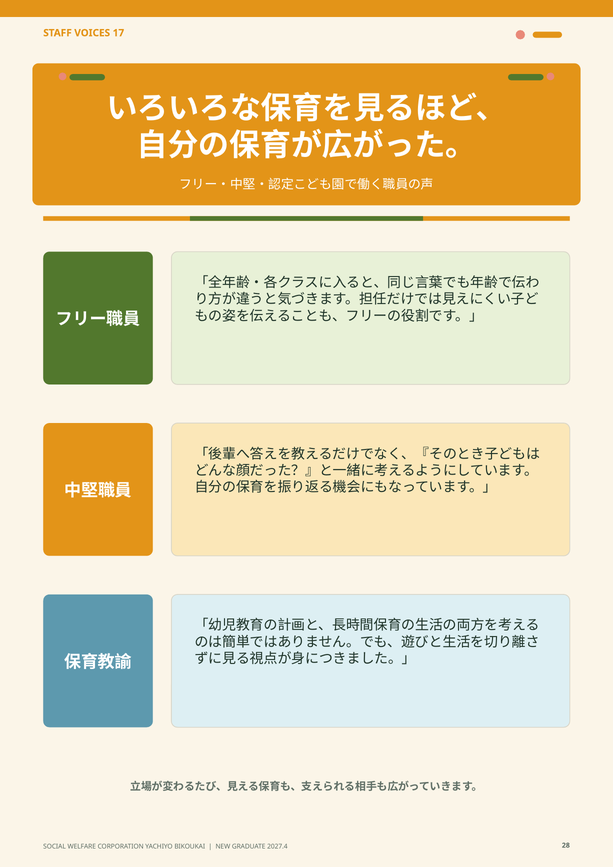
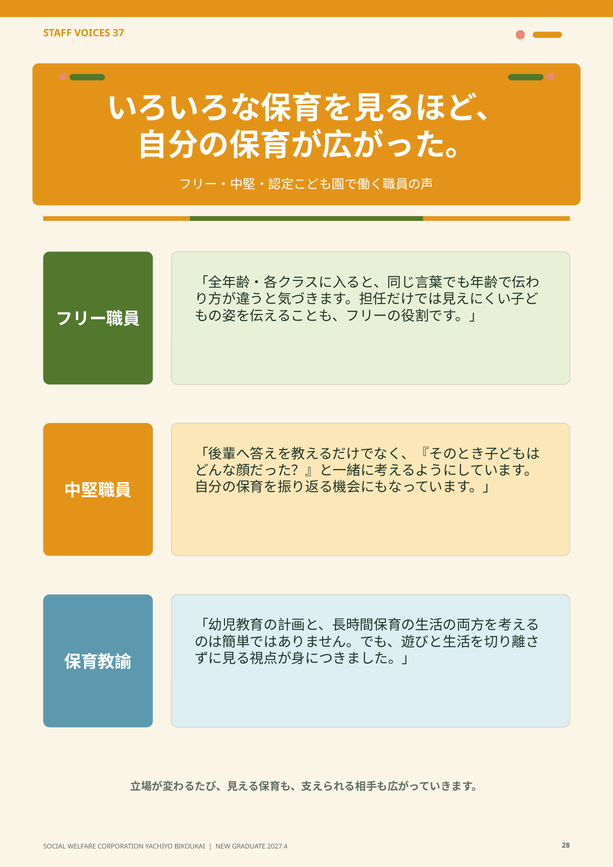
17: 17 -> 37 (118, 33)
